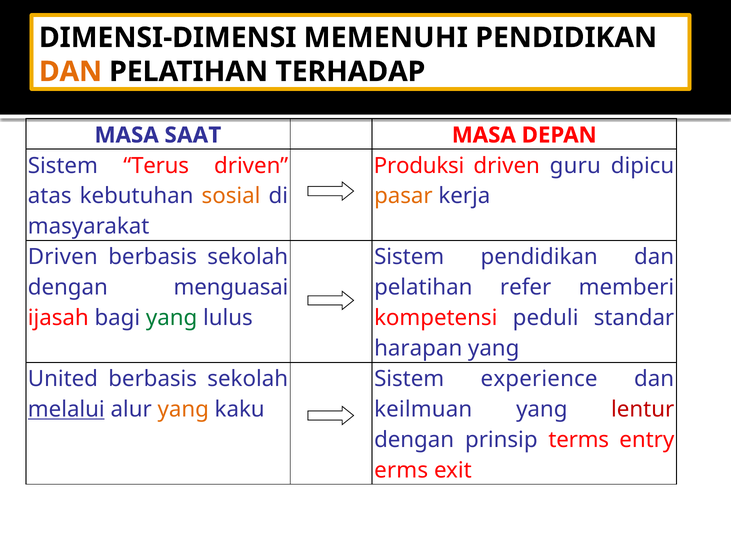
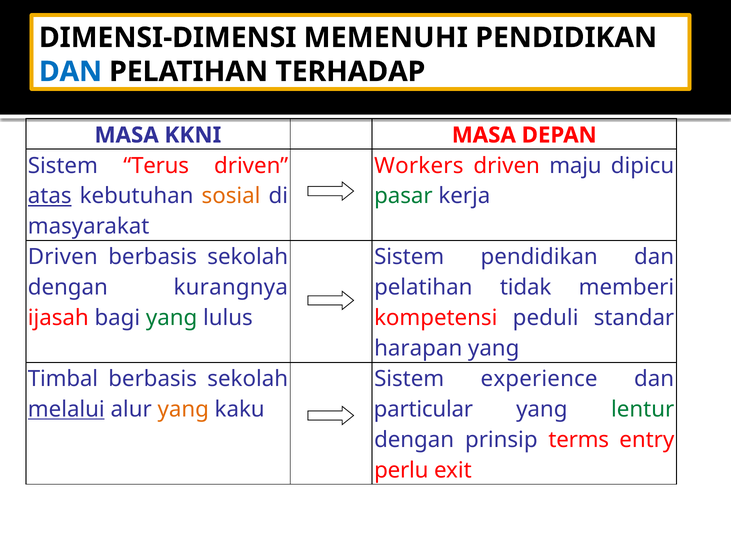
DAN colour: orange -> blue (71, 72)
SAAT: SAAT -> KKNI (193, 135)
Produksi: Produksi -> Workers (419, 166)
guru: guru -> maju (575, 166)
atas underline: none -> present (50, 196)
pasar colour: orange -> green (403, 196)
menguasai: menguasai -> kurangnya (231, 288)
refer: refer -> tidak (526, 288)
United: United -> Timbal (63, 379)
keilmuan: keilmuan -> particular (423, 410)
lentur colour: red -> green (643, 410)
erms: erms -> perlu (401, 471)
